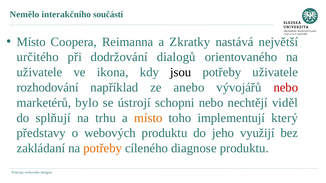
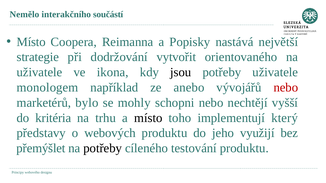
Zkratky: Zkratky -> Popisky (190, 42)
určitého: určitého -> strategie (38, 57)
dialogů: dialogů -> vytvořit (176, 57)
rozhodování: rozhodování -> monologem (48, 88)
ústrojí: ústrojí -> mohly (134, 103)
viděl: viděl -> vyšší (285, 103)
splňují: splňují -> kritéria (53, 118)
místo colour: orange -> black (148, 118)
zakládaní: zakládaní -> přemýšlet (41, 149)
potřeby colour: orange -> black (103, 149)
diagnose: diagnose -> testování (194, 149)
